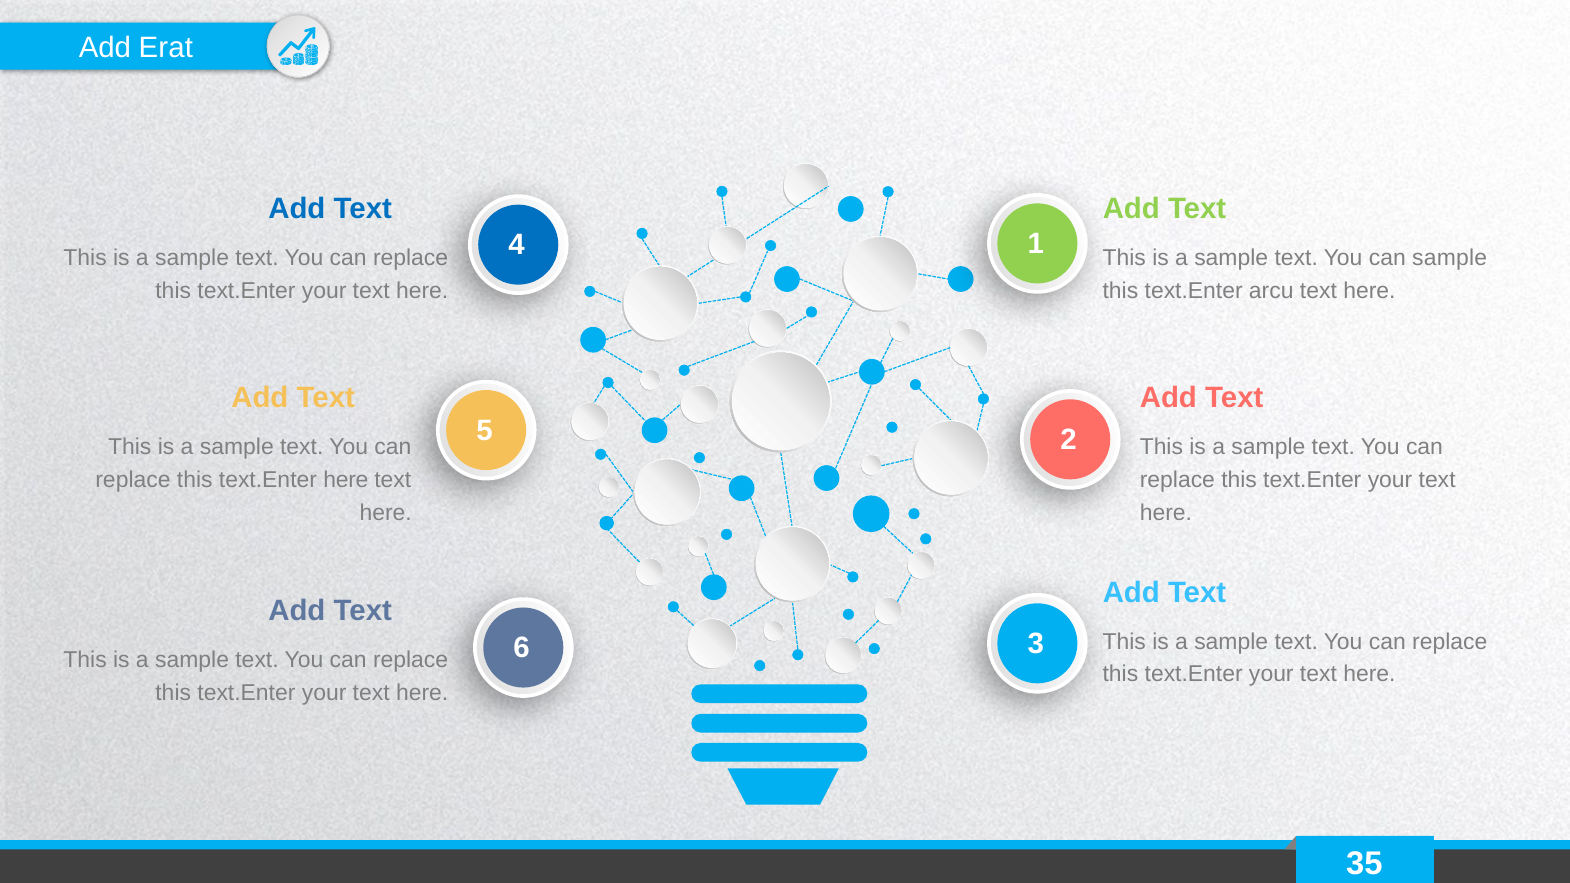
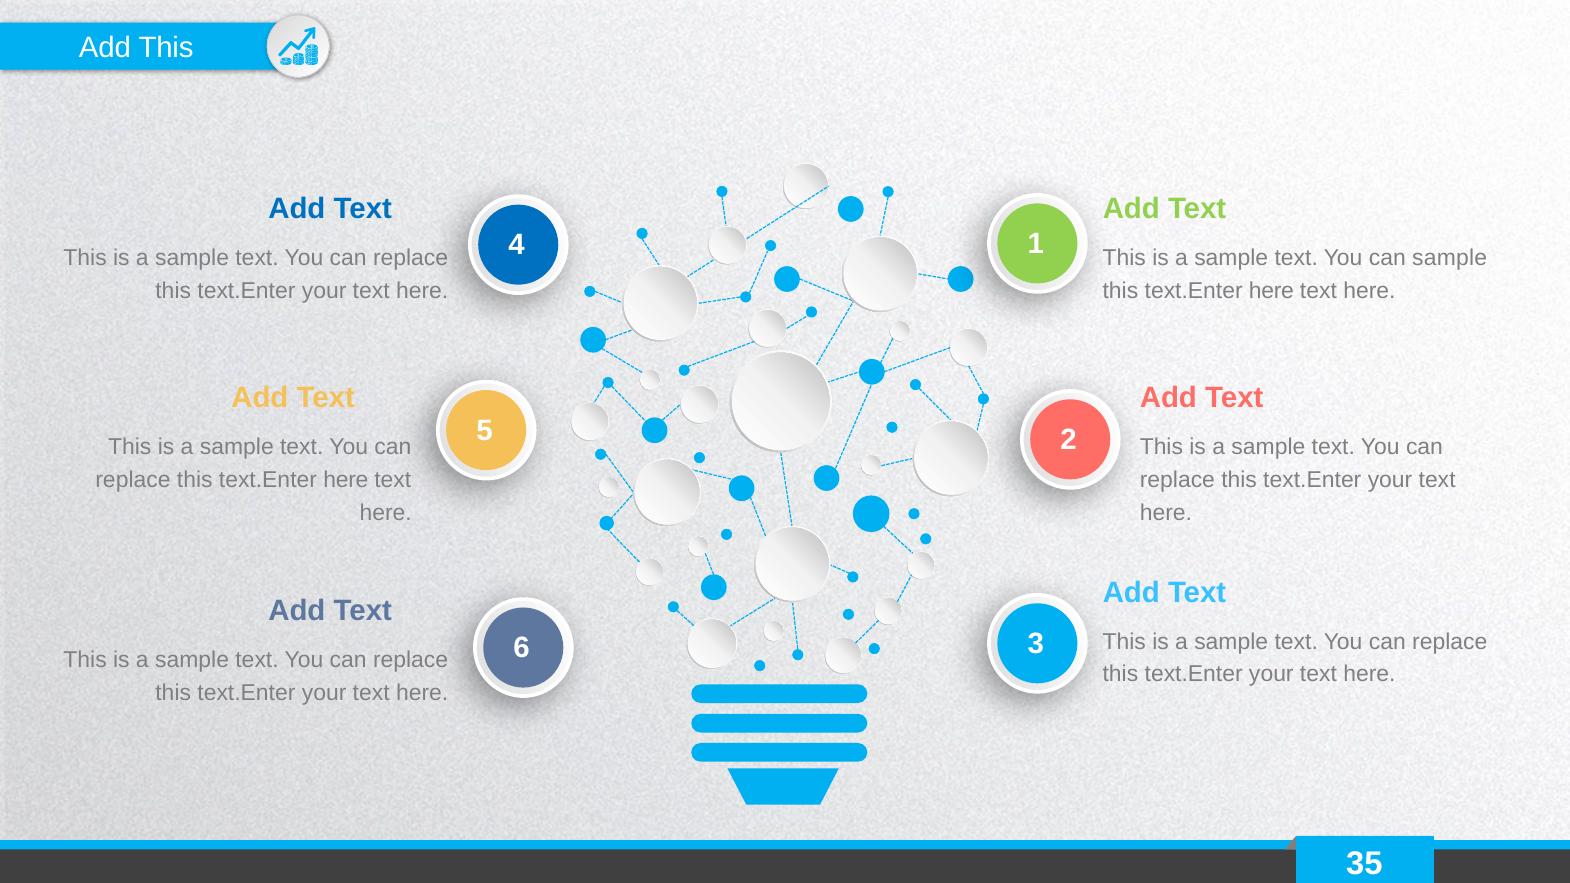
Add Erat: Erat -> This (166, 48)
arcu: arcu -> here (1271, 291)
